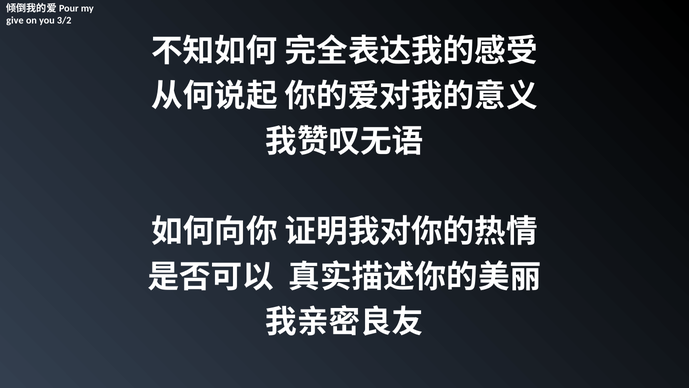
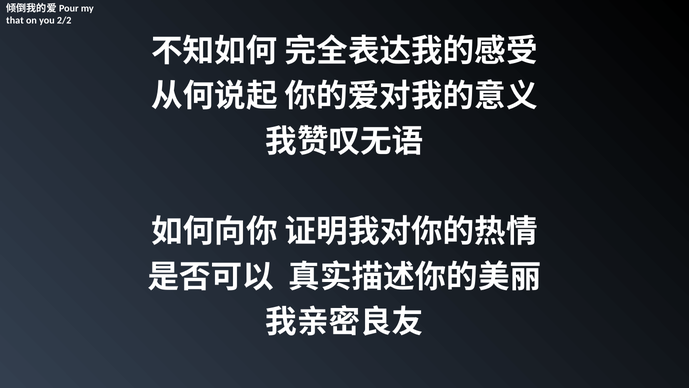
give: give -> that (15, 20)
3/2: 3/2 -> 2/2 (64, 20)
